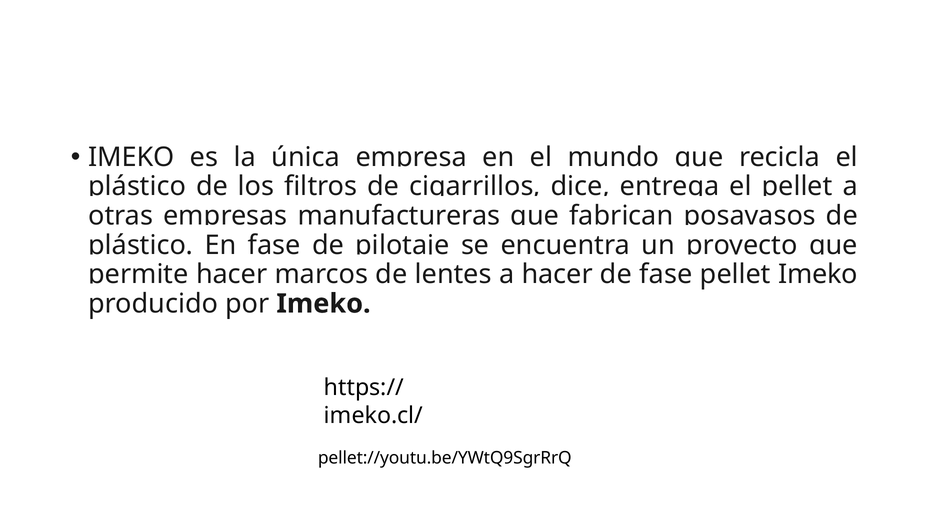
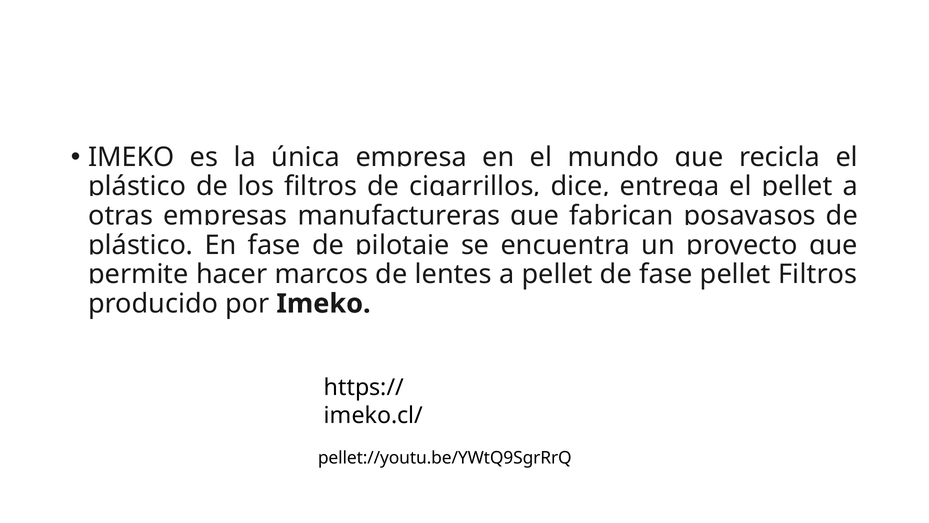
a hacer: hacer -> pellet (557, 274)
pellet Imeko: Imeko -> Filtros (818, 274)
